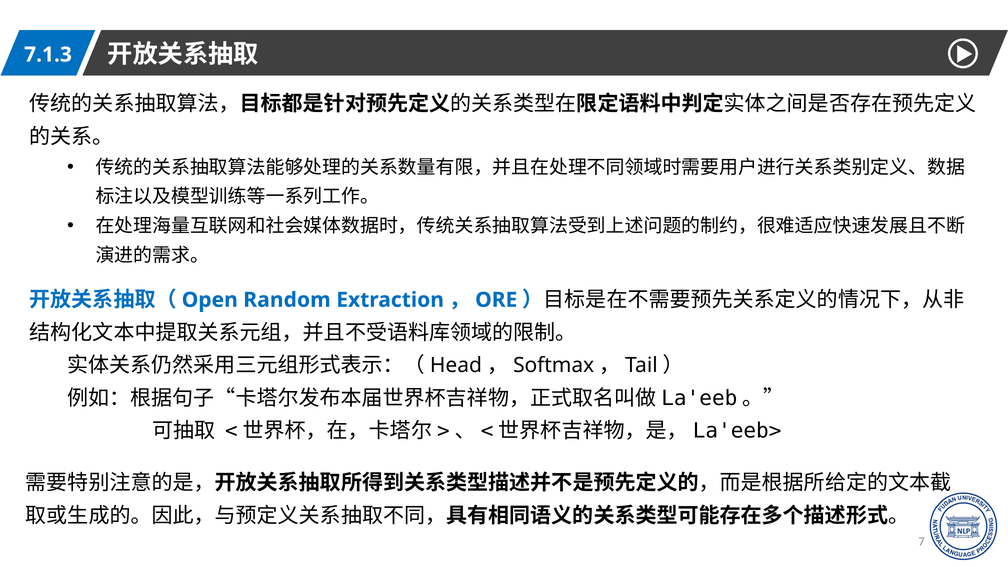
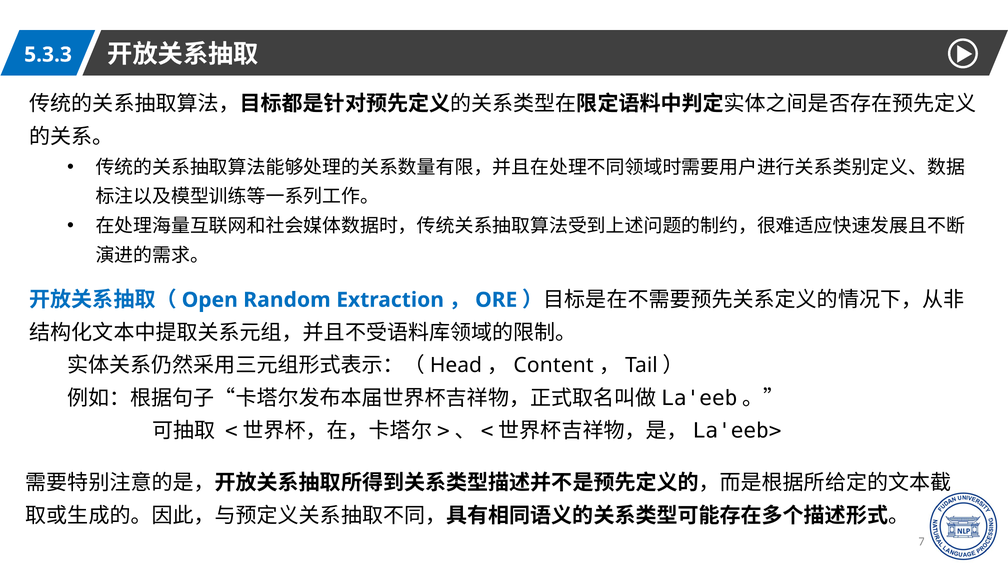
7.1.3: 7.1.3 -> 5.3.3 (48, 55)
Softmax: Softmax -> Content (554, 365)
